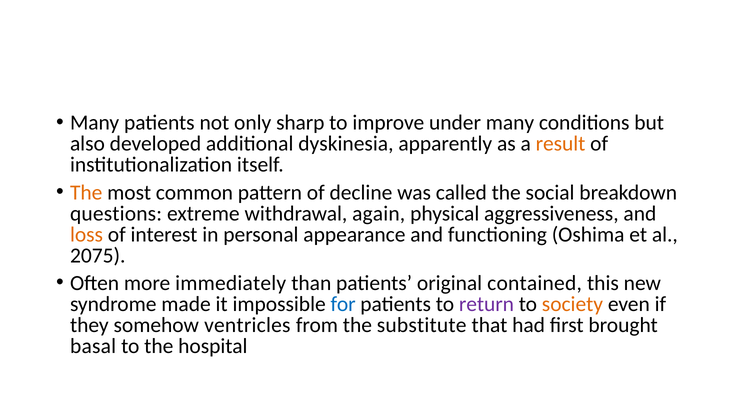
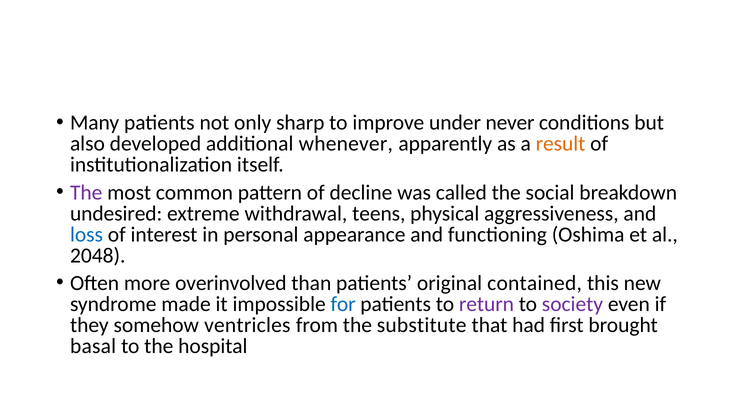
under many: many -> never (510, 123)
dyskinesia: dyskinesia -> whenever (346, 144)
The colour: orange -> purple (86, 192)
questions: questions -> undesired (116, 213)
again: again -> teens (379, 213)
loss colour: orange -> blue (87, 234)
2075: 2075 -> 2048 (98, 255)
immediately: immediately -> overinvolved (231, 283)
society colour: orange -> purple (572, 304)
